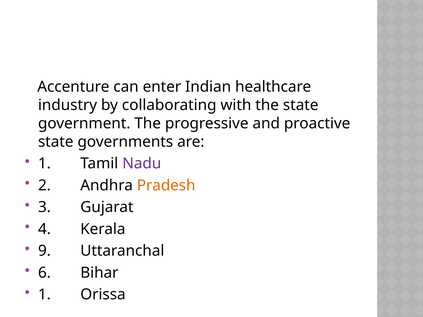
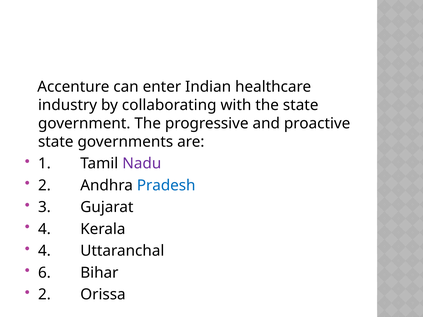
Pradesh colour: orange -> blue (166, 185)
9: 9 -> 4 (44, 251)
1: 1 -> 2 (44, 295)
